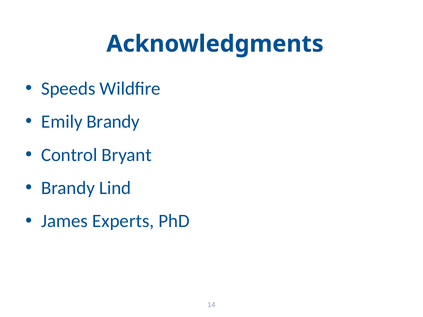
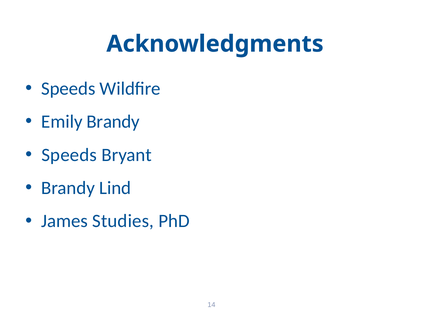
Control: Control -> Speeds (69, 155)
Experts: Experts -> Studies (123, 221)
